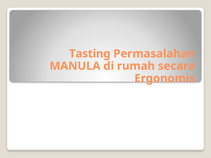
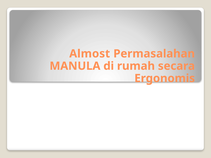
Tasting: Tasting -> Almost (90, 54)
